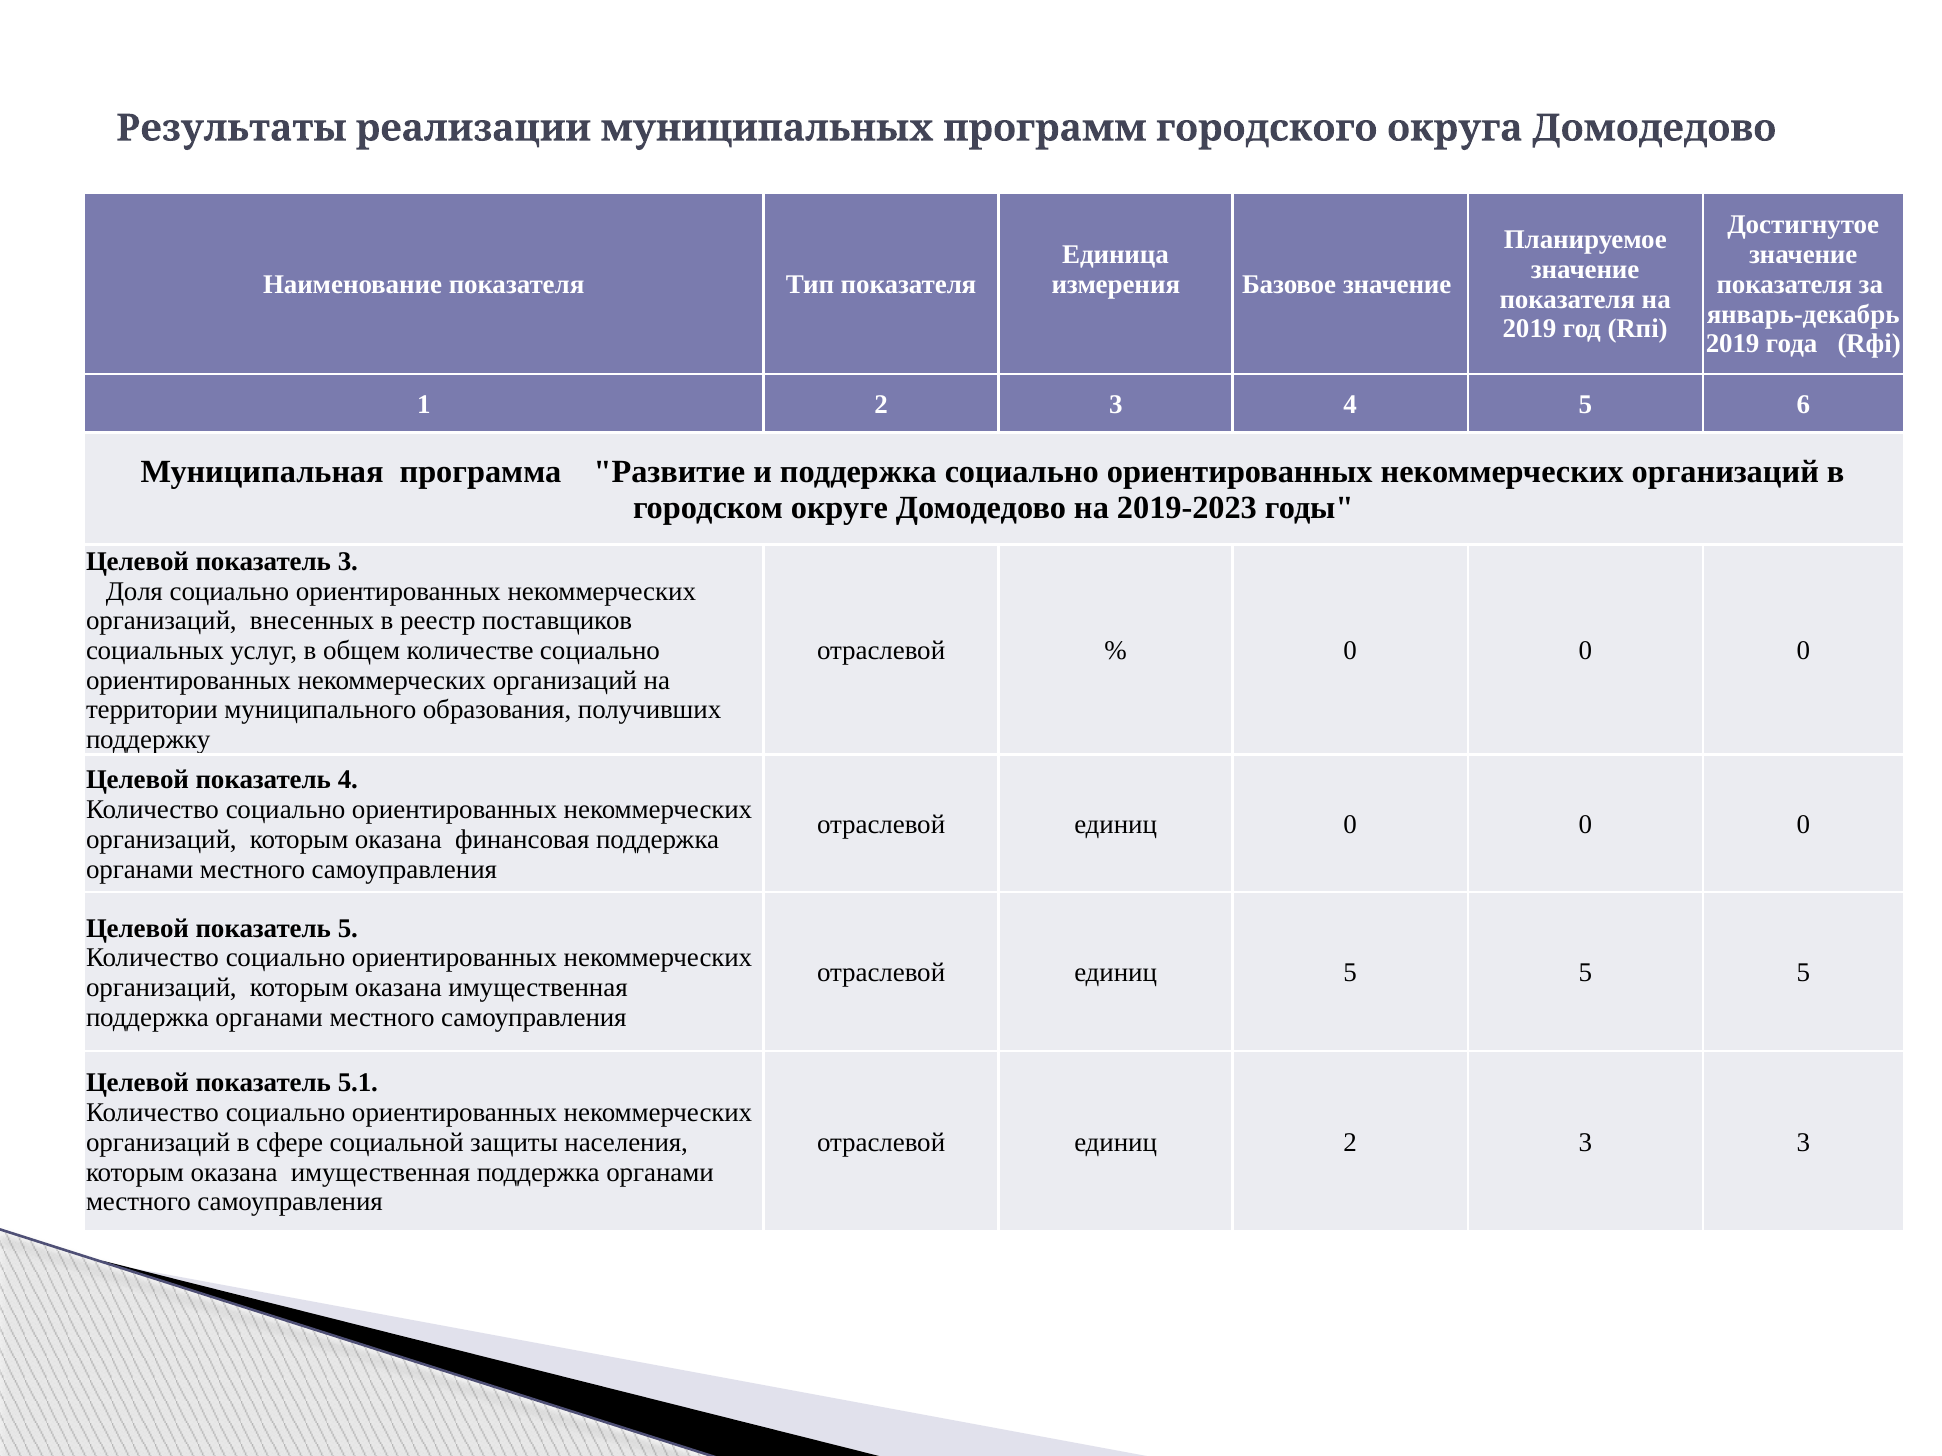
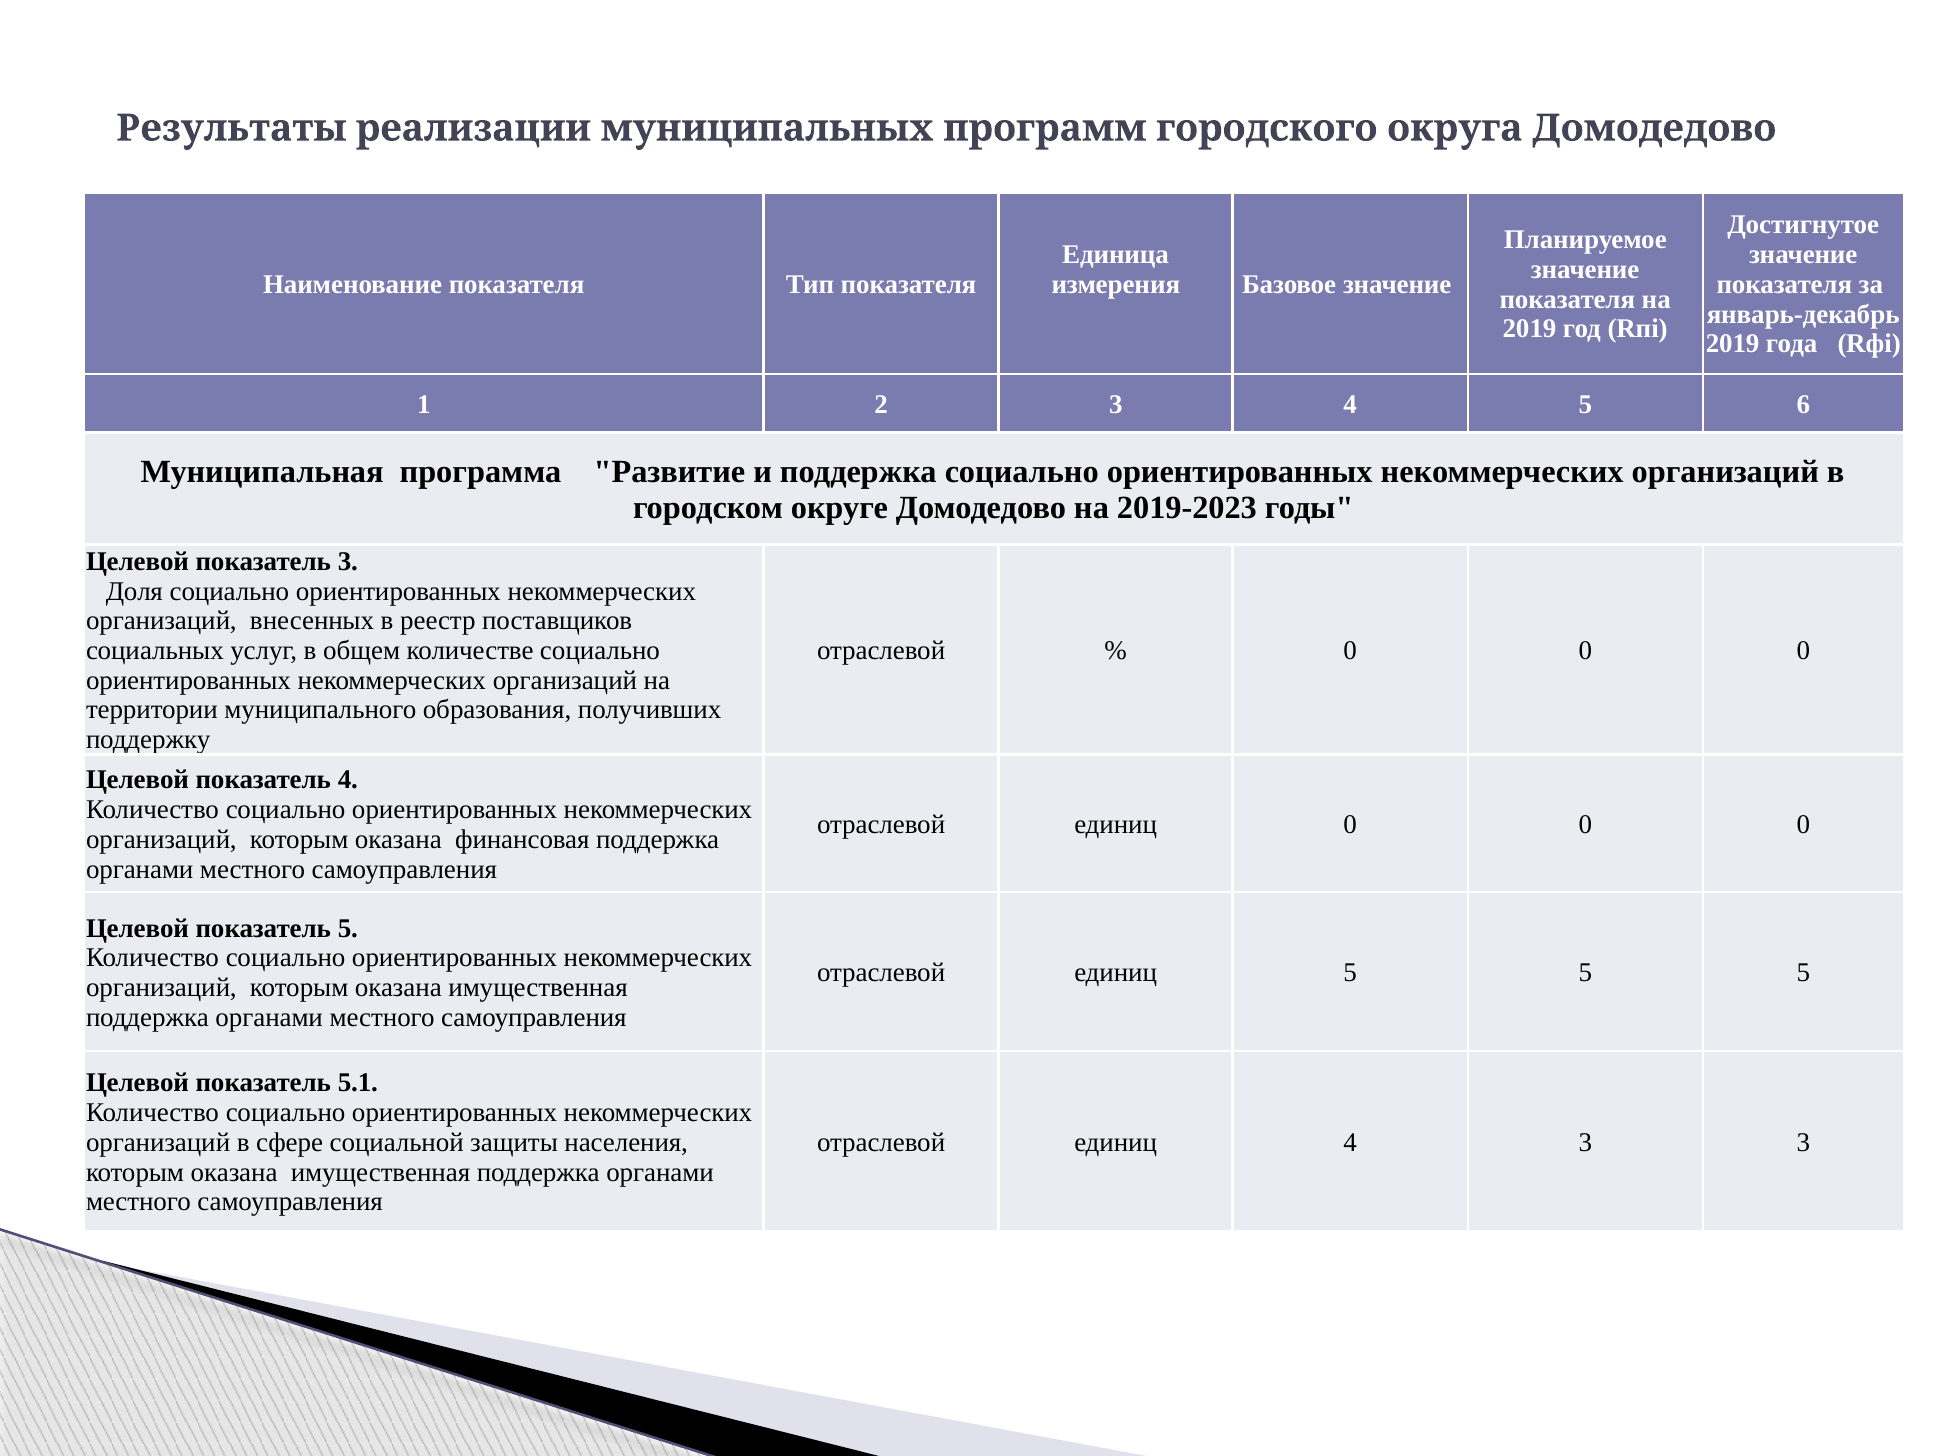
единиц 2: 2 -> 4 (1350, 1143)
